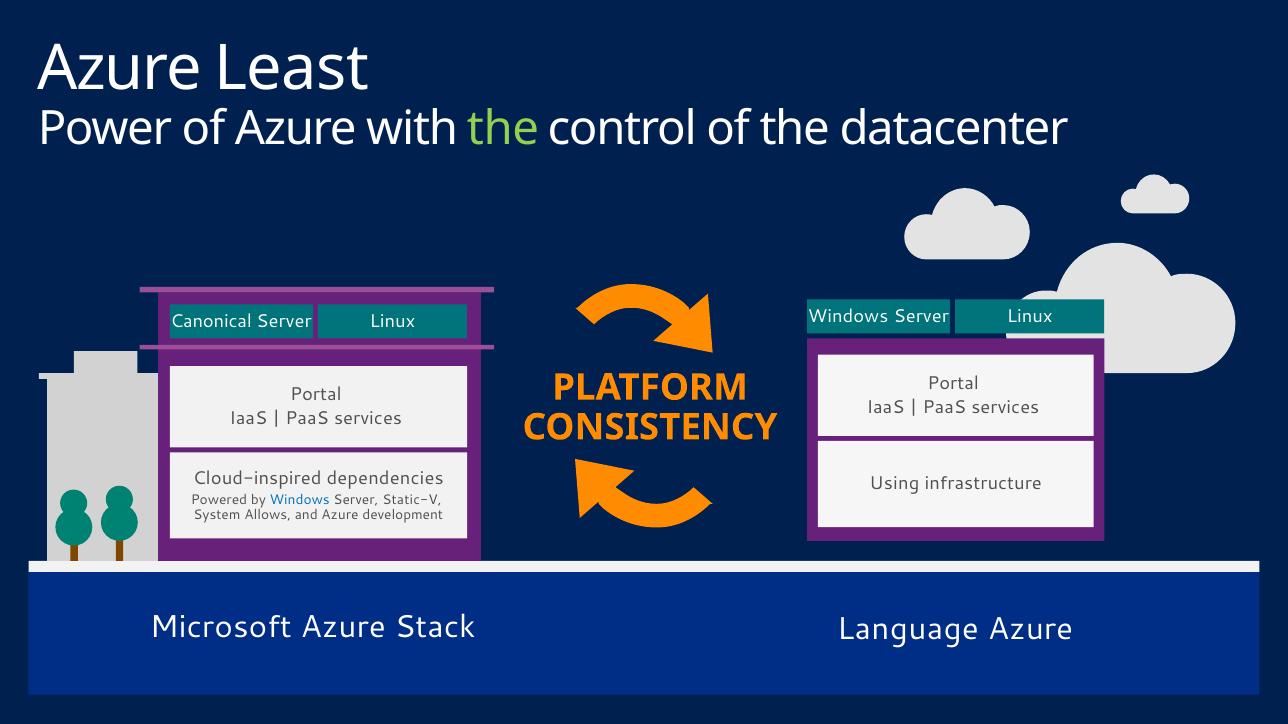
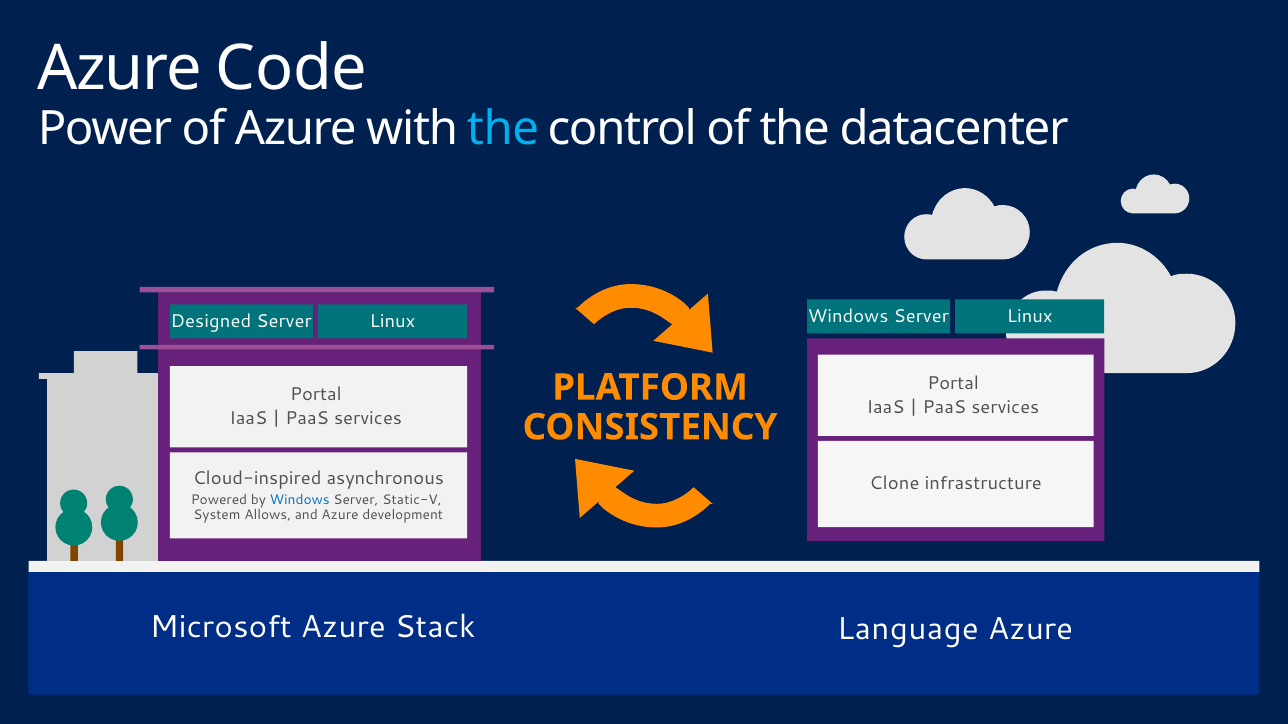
Least: Least -> Code (291, 69)
the colour: light green -> light blue (503, 129)
Canonical: Canonical -> Designed (211, 321)
dependencies: dependencies -> asynchronous (385, 479)
Using: Using -> Clone (894, 484)
